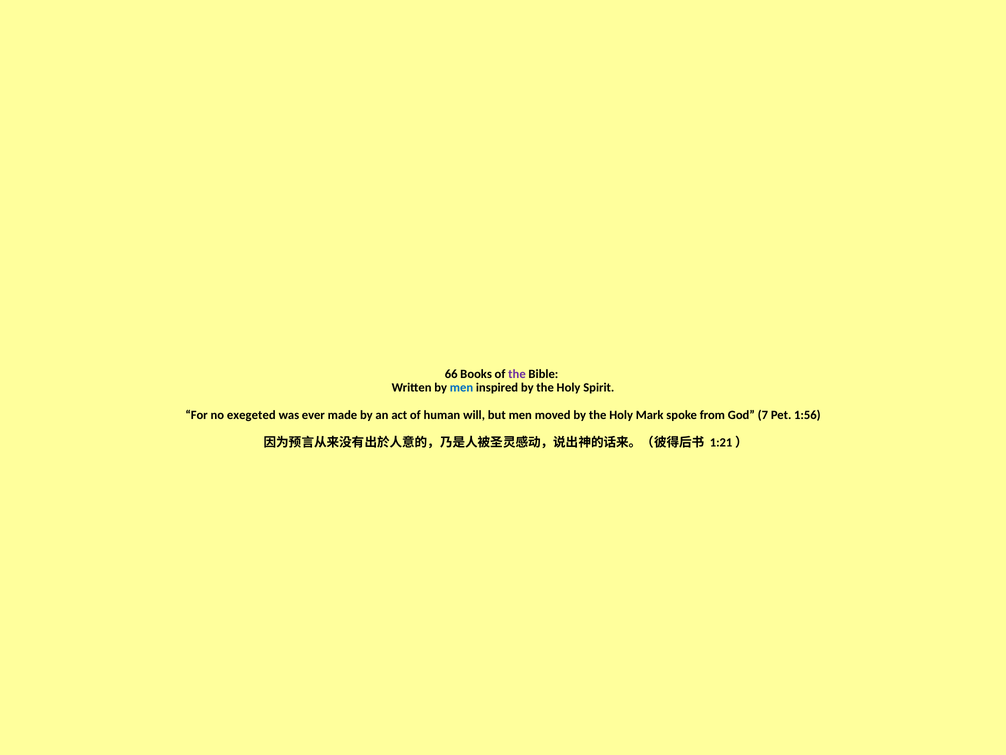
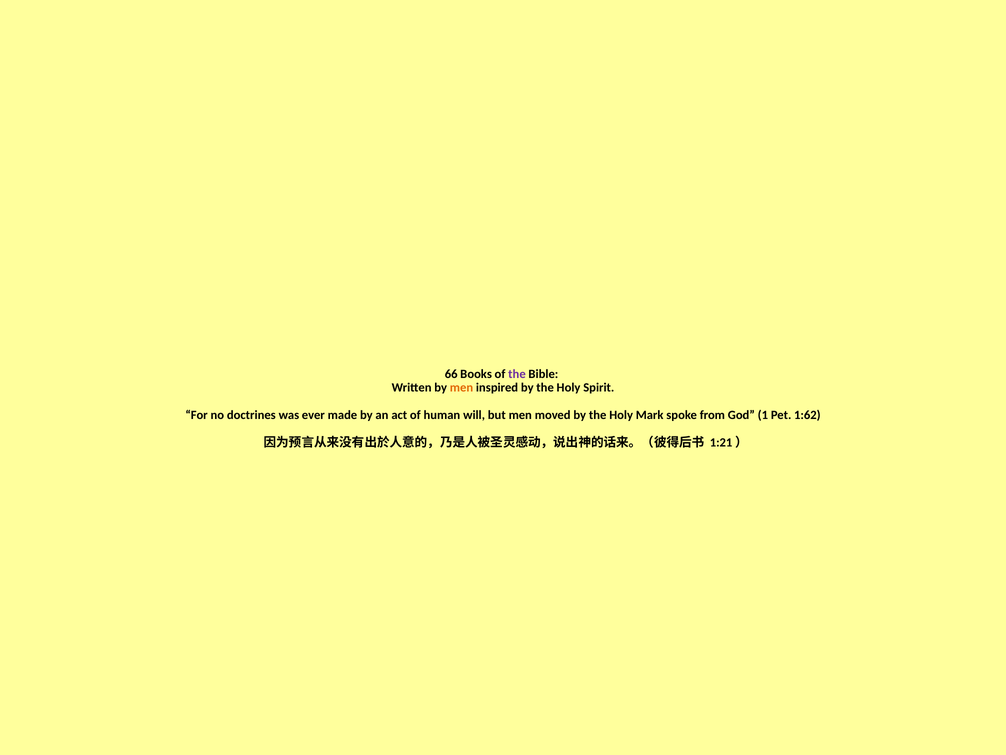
men colour: blue -> orange (461, 388)
exegeted: exegeted -> doctrines (251, 415)
7: 7 -> 1 (763, 415)
1:56: 1:56 -> 1:62 (807, 415)
